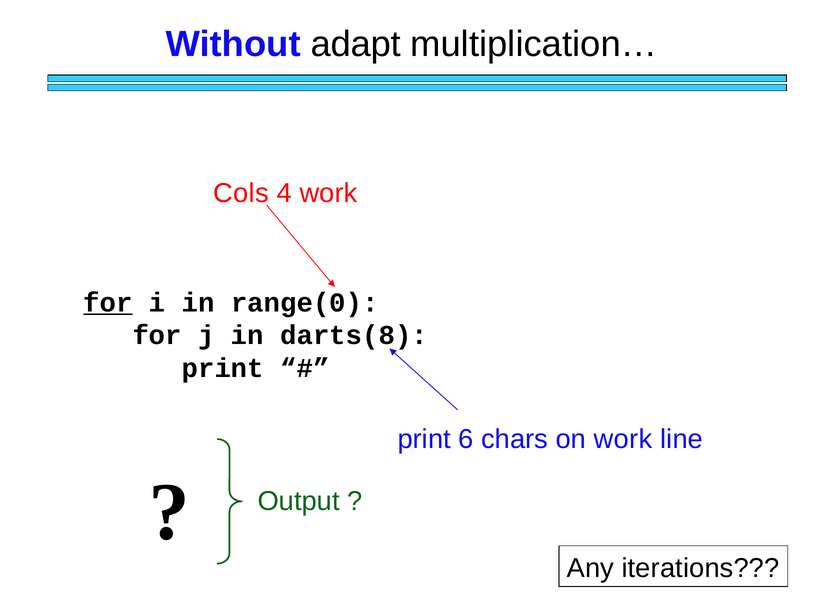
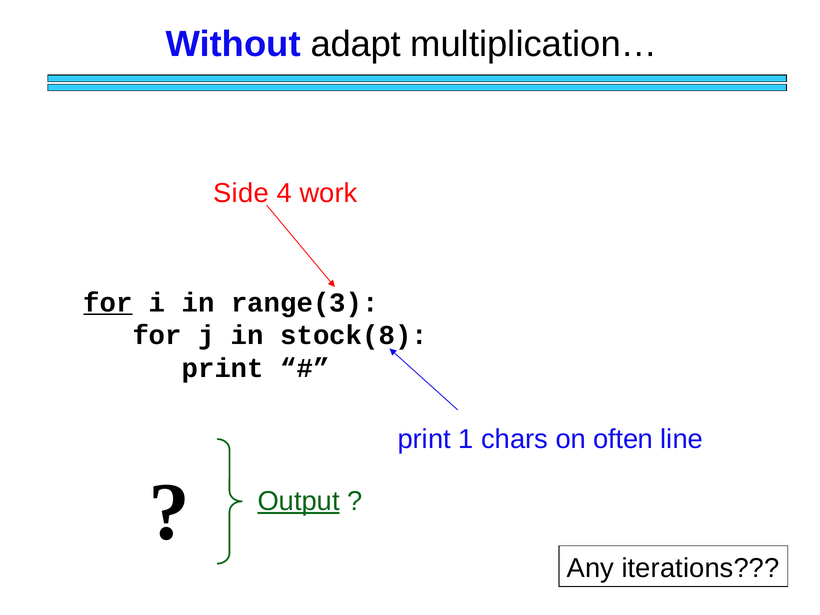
Cols: Cols -> Side (241, 193)
range(0: range(0 -> range(3 (305, 302)
darts(8: darts(8 -> stock(8 (354, 335)
6: 6 -> 1 (466, 439)
on work: work -> often (623, 439)
Output underline: none -> present (299, 501)
